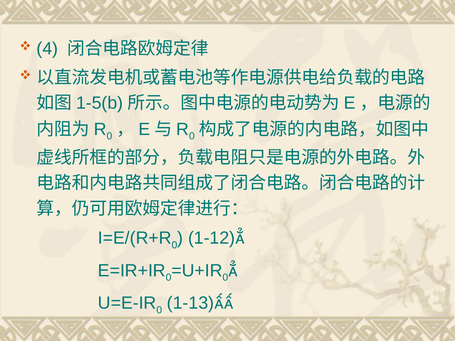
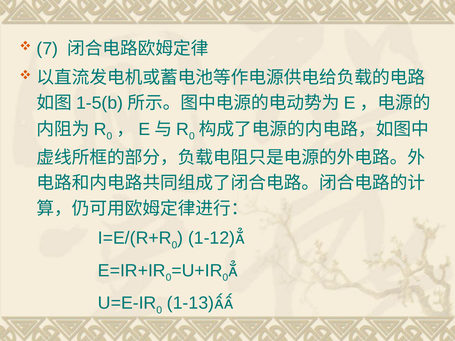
4: 4 -> 7 (47, 49)
